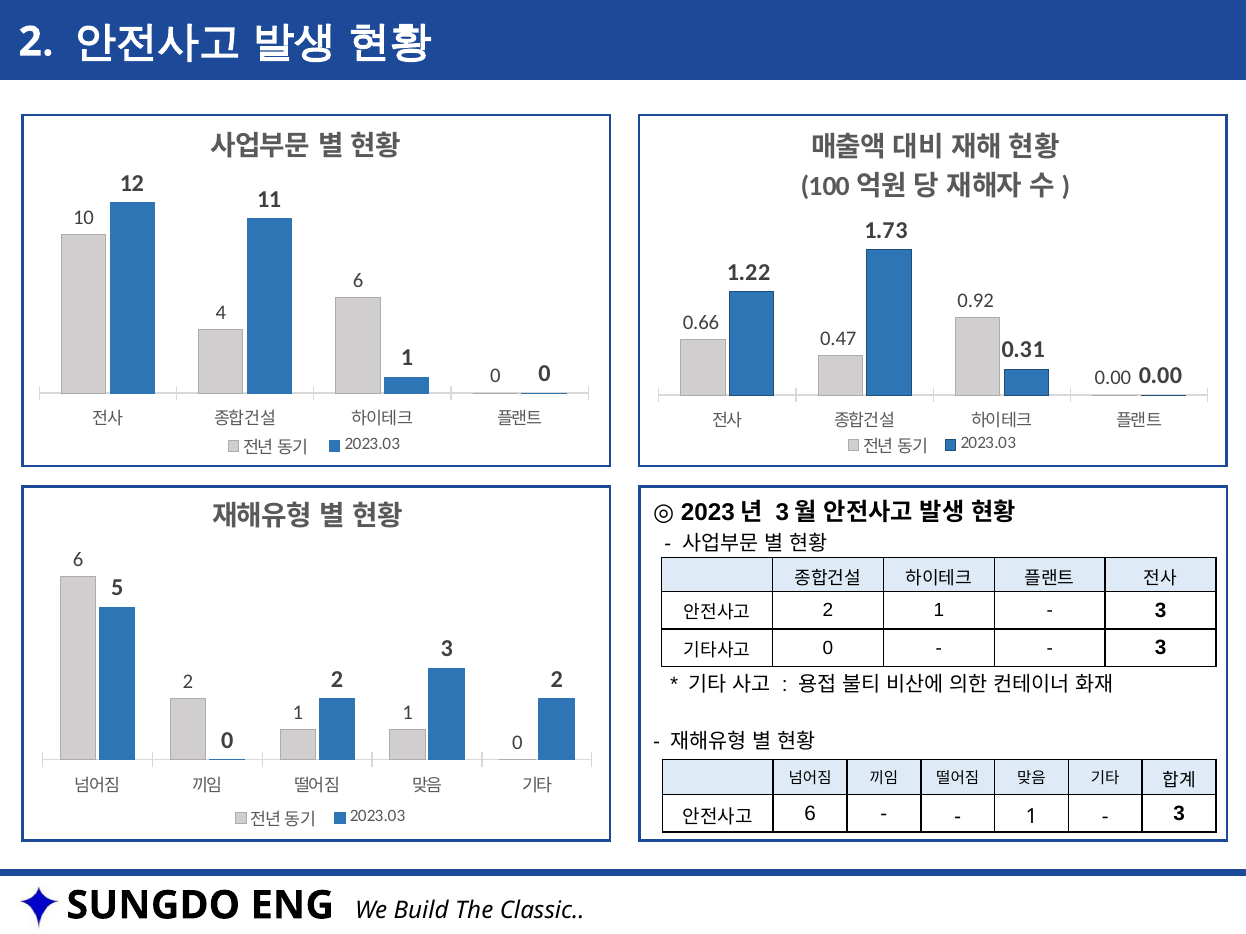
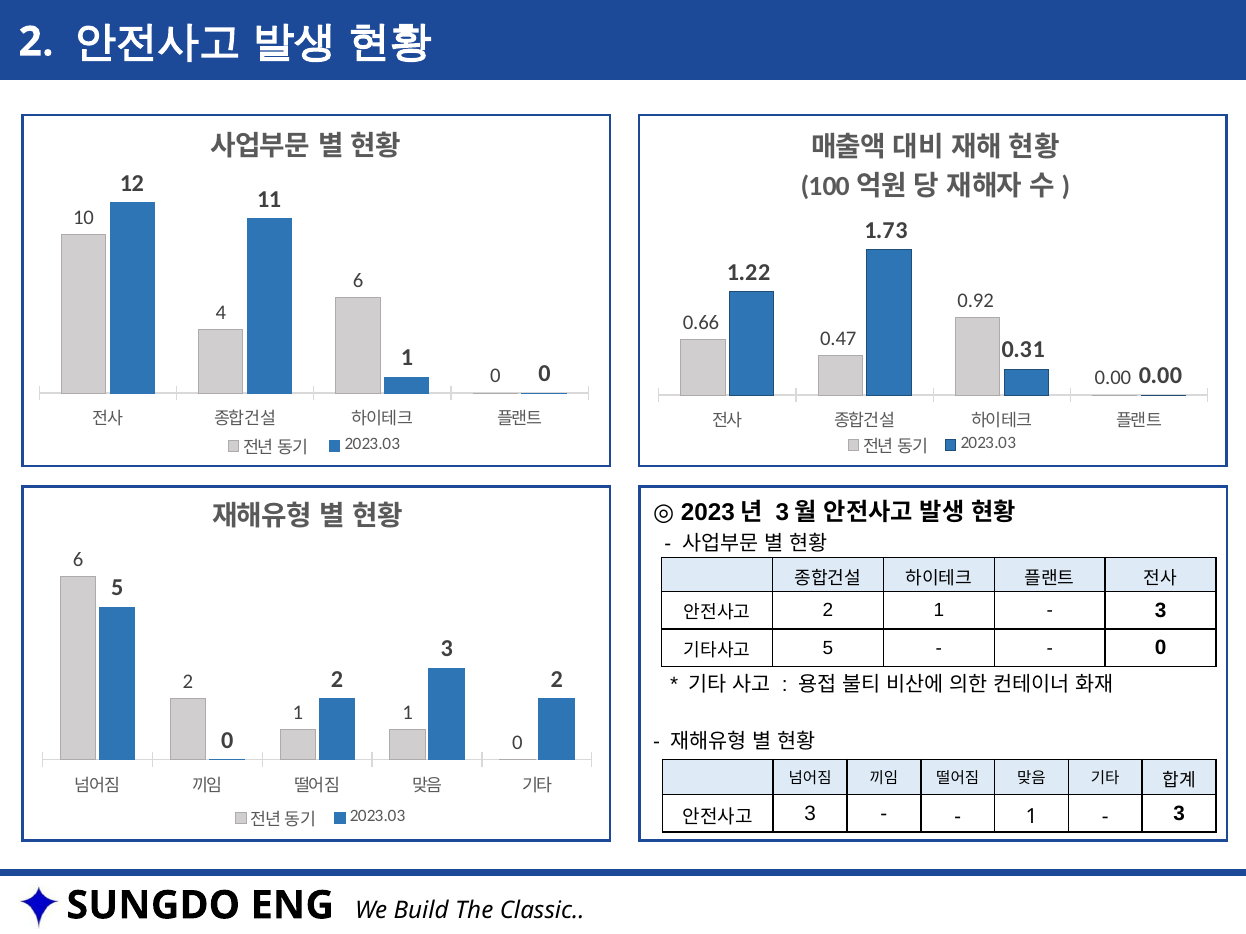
0: 0 -> 5 (828, 648)
3: 3 -> 0 (1161, 648)
6: 6 -> 3 (810, 814)
